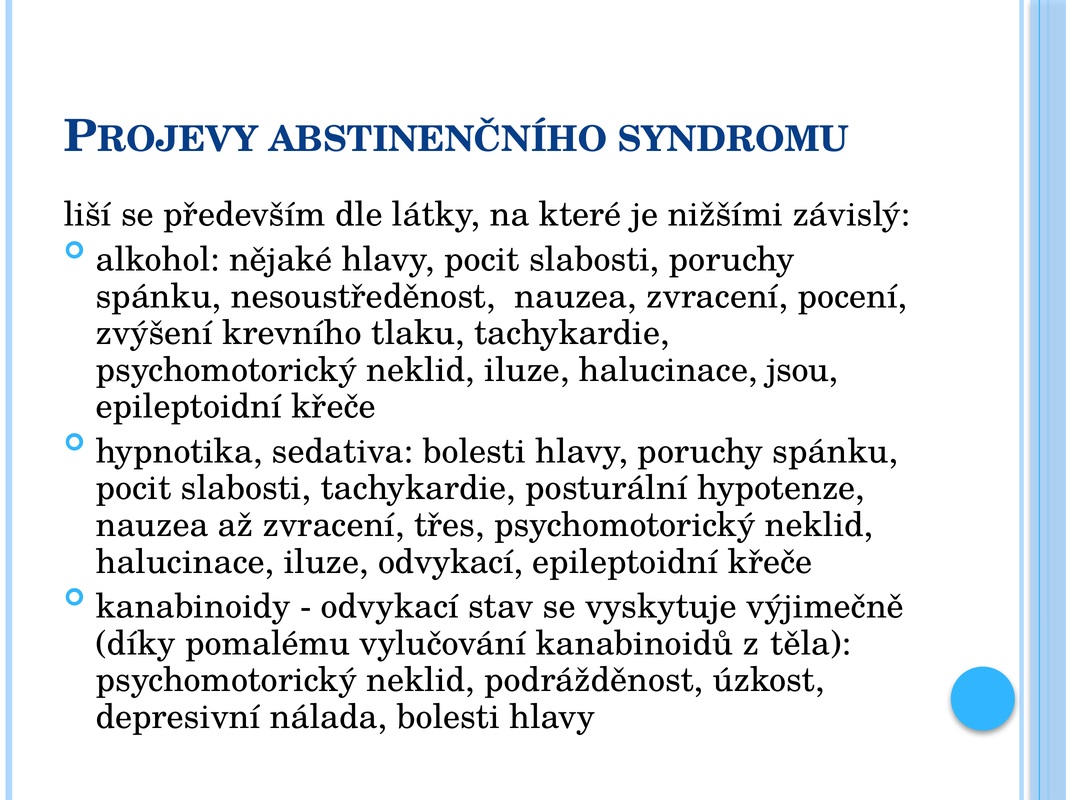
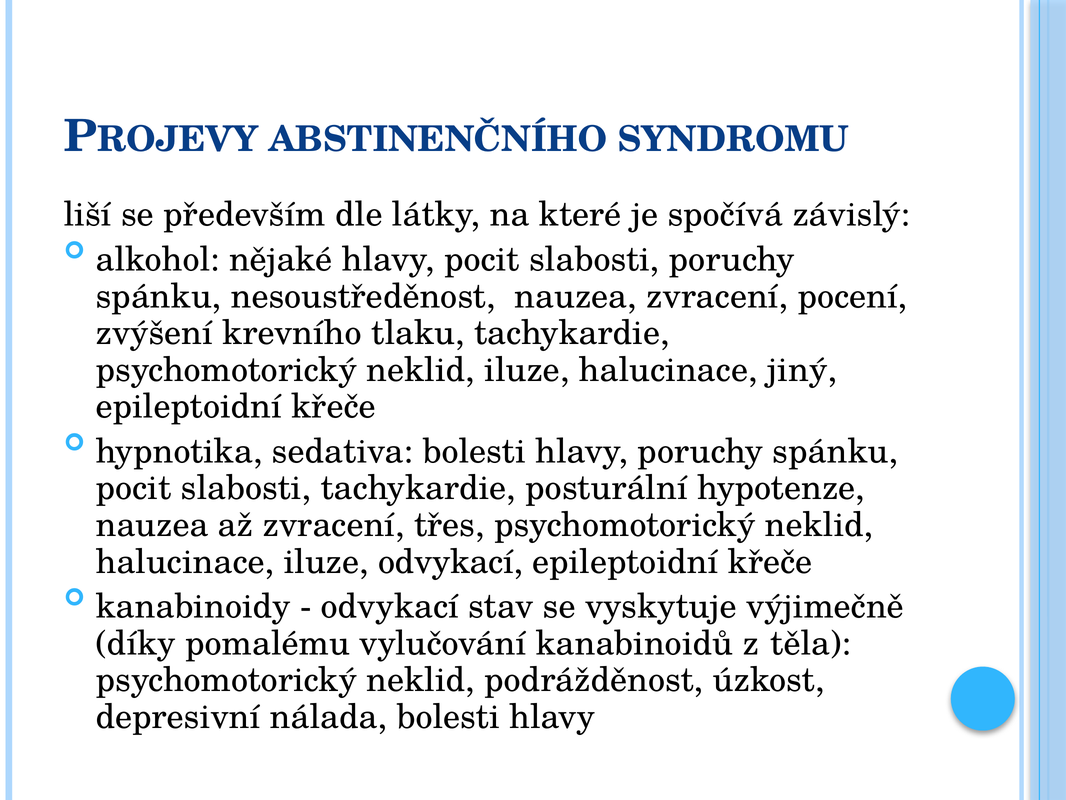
nižšími: nižšími -> spočívá (725, 215)
jsou: jsou -> jiný (802, 370)
